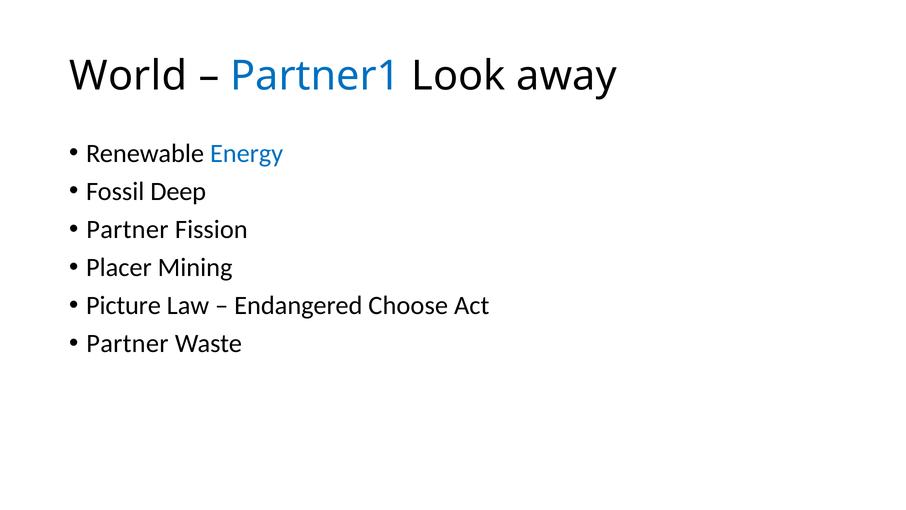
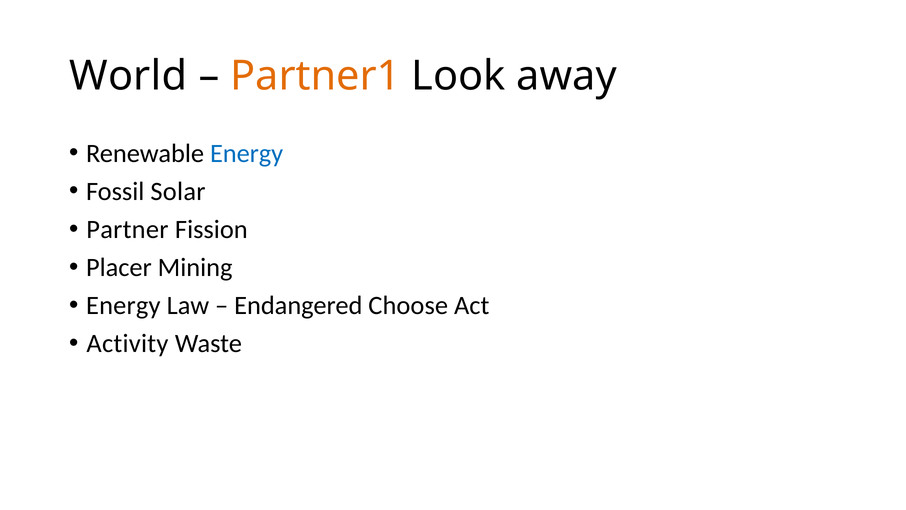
Partner1 colour: blue -> orange (315, 76)
Deep: Deep -> Solar (178, 191)
Picture: Picture -> Energy (123, 305)
Partner: Partner -> Activity (127, 343)
